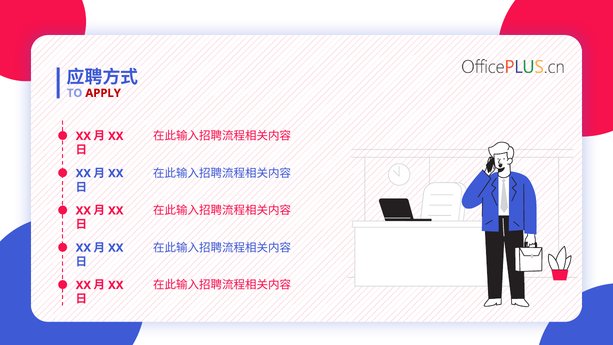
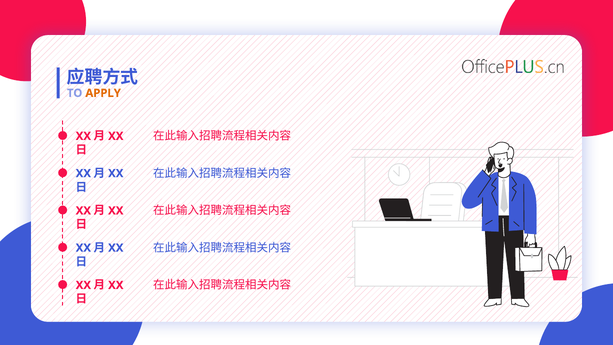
APPLY colour: red -> orange (103, 93)
